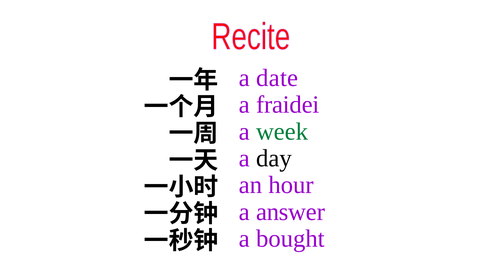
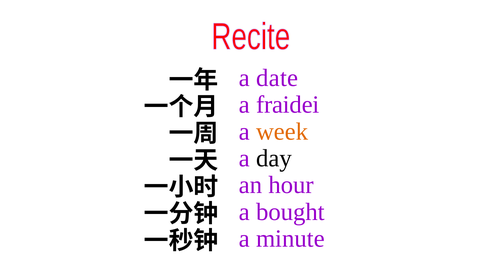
week colour: green -> orange (282, 131)
answer: answer -> bought (290, 211)
bought: bought -> minute (290, 238)
